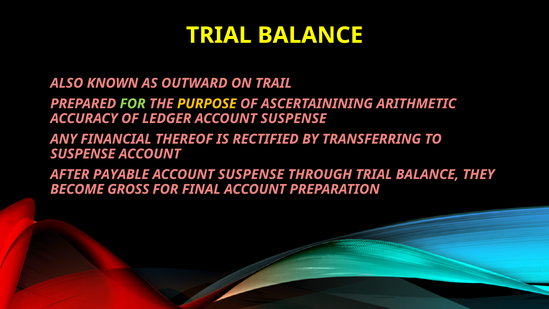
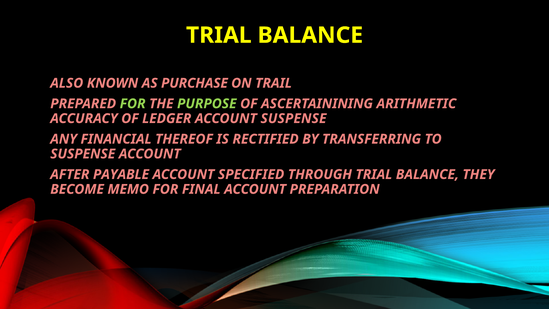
OUTWARD: OUTWARD -> PURCHASE (194, 83)
PURPOSE colour: yellow -> light green (207, 104)
SUSPENSE: SUSPENSE -> SPECIFIED (251, 174)
GROSS: GROSS -> MEMO (128, 189)
